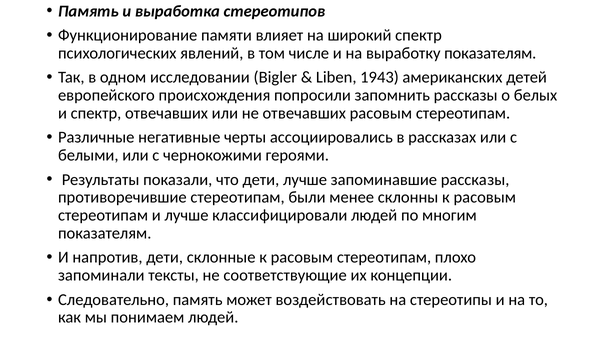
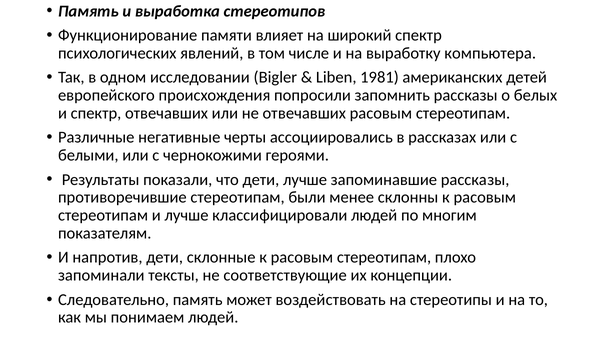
выработку показателям: показателям -> компьютера (490, 53)
1943: 1943 -> 1981 (380, 77)
